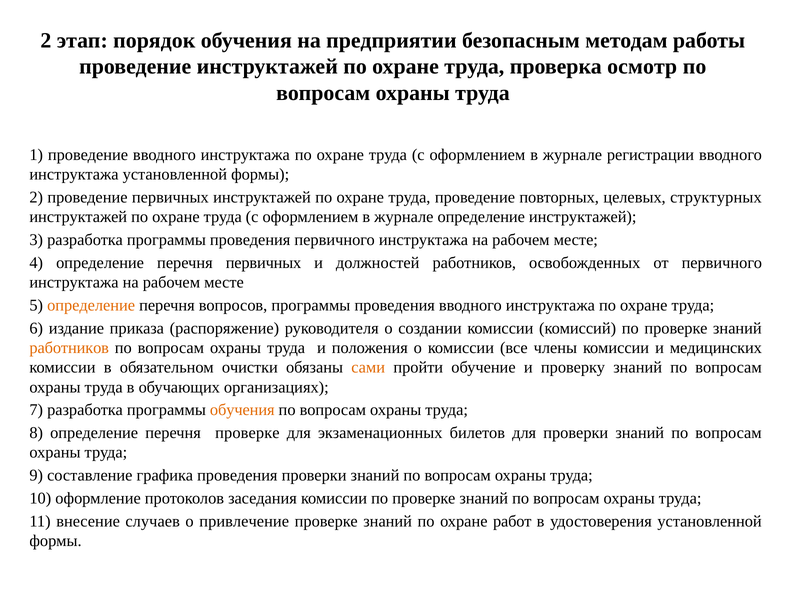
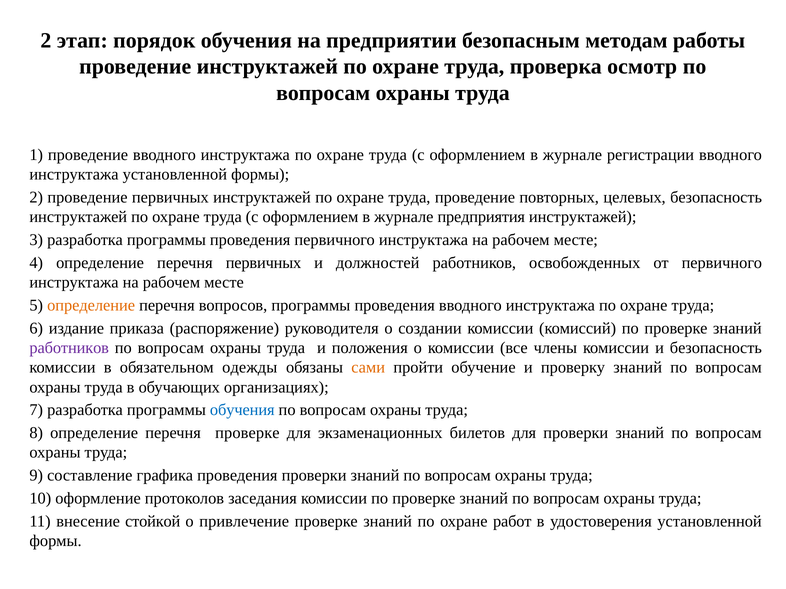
целевых структурных: структурных -> безопасность (716, 197)
журнале определение: определение -> предприятия (481, 217)
работников colour: orange -> purple (69, 348)
и медицинских: медицинских -> безопасность (716, 348)
очистки: очистки -> одежды (250, 368)
обучения colour: orange -> blue (242, 410)
случаев: случаев -> стойкой (153, 522)
